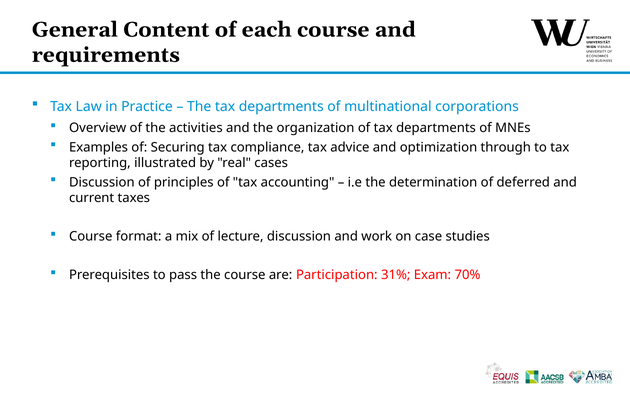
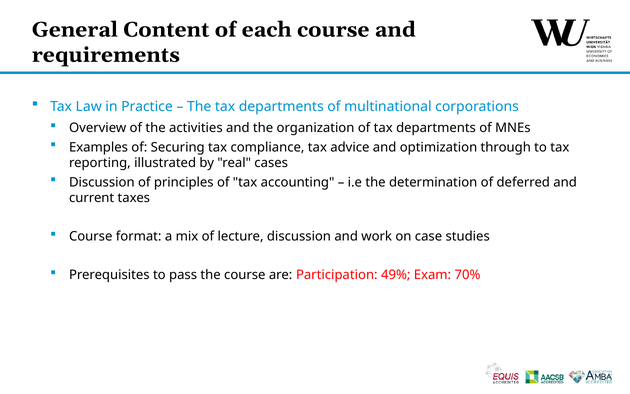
31%: 31% -> 49% (396, 275)
